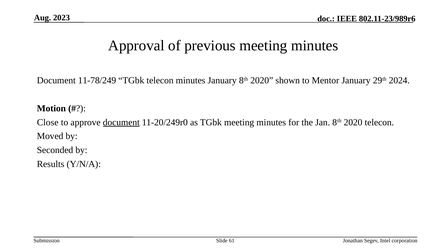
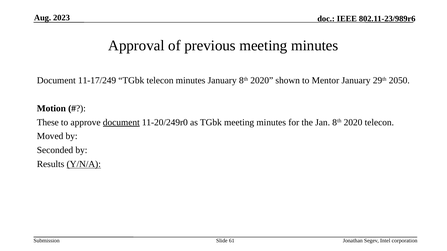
11-78/249: 11-78/249 -> 11-17/249 (97, 81)
2024: 2024 -> 2050 (399, 81)
Close: Close -> These (48, 122)
Y/N/A underline: none -> present (84, 164)
